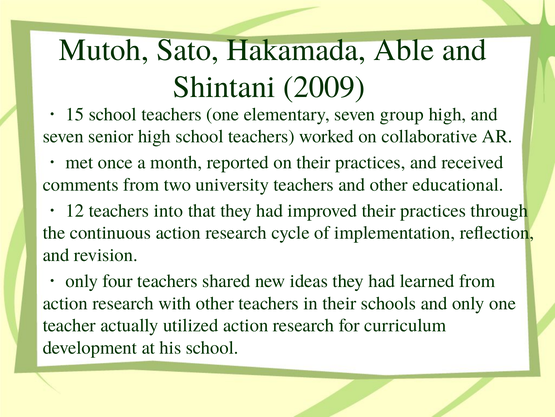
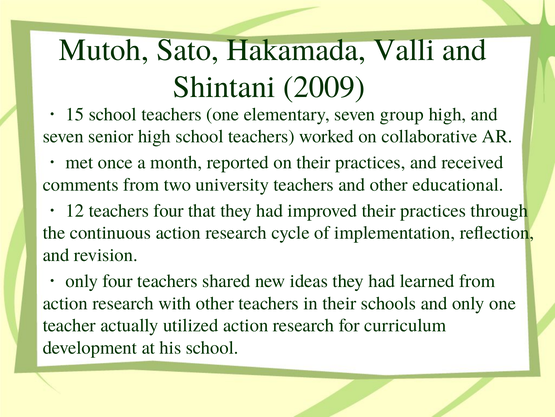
Able: Able -> Valli (404, 50)
teachers into: into -> four (169, 210)
